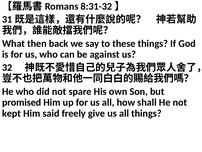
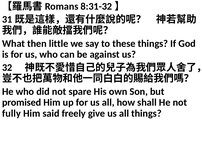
back: back -> little (59, 43)
kept: kept -> fully (11, 113)
